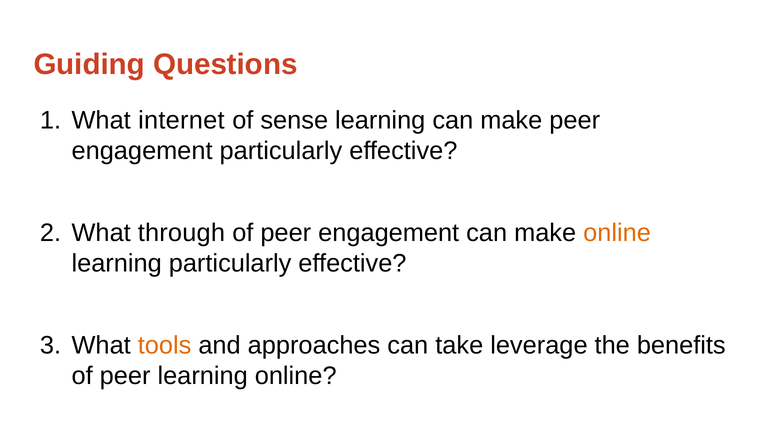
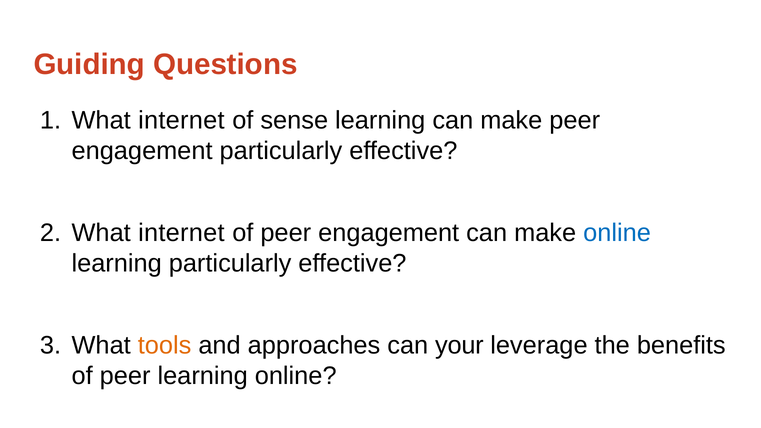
through: through -> internet (181, 233)
online colour: orange -> blue (617, 233)
take: take -> your (459, 345)
